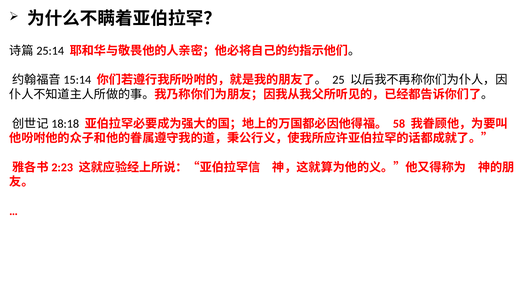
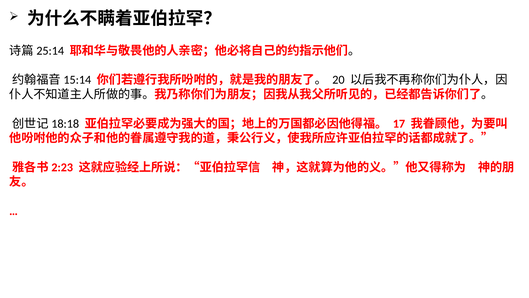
25: 25 -> 20 (338, 80)
58: 58 -> 17 (399, 123)
